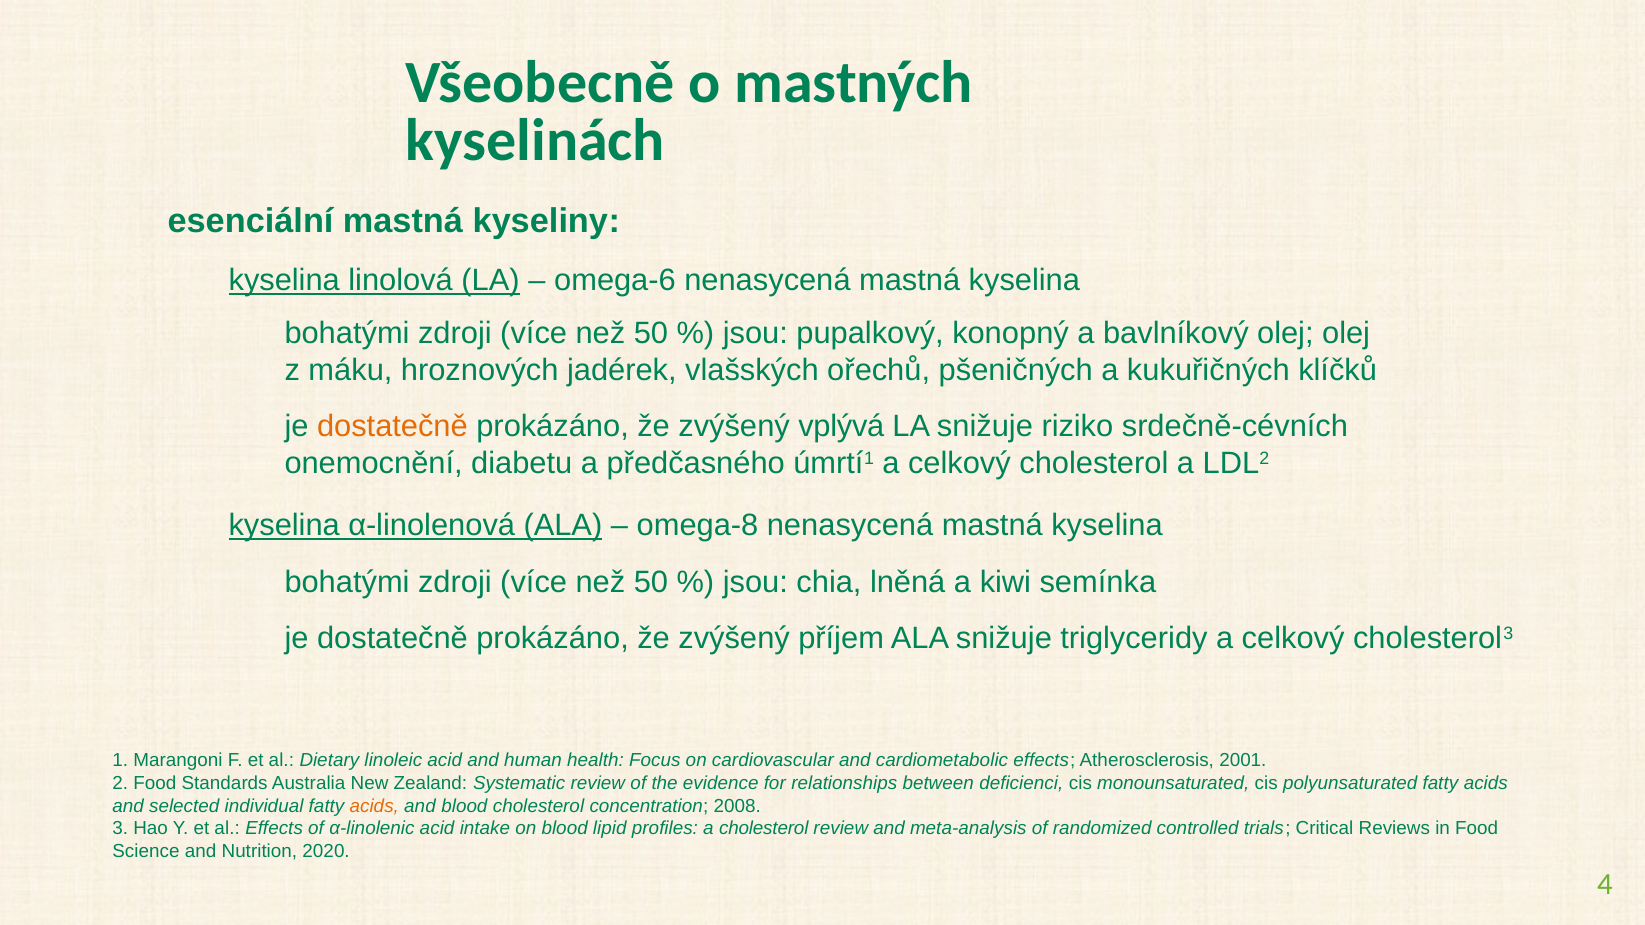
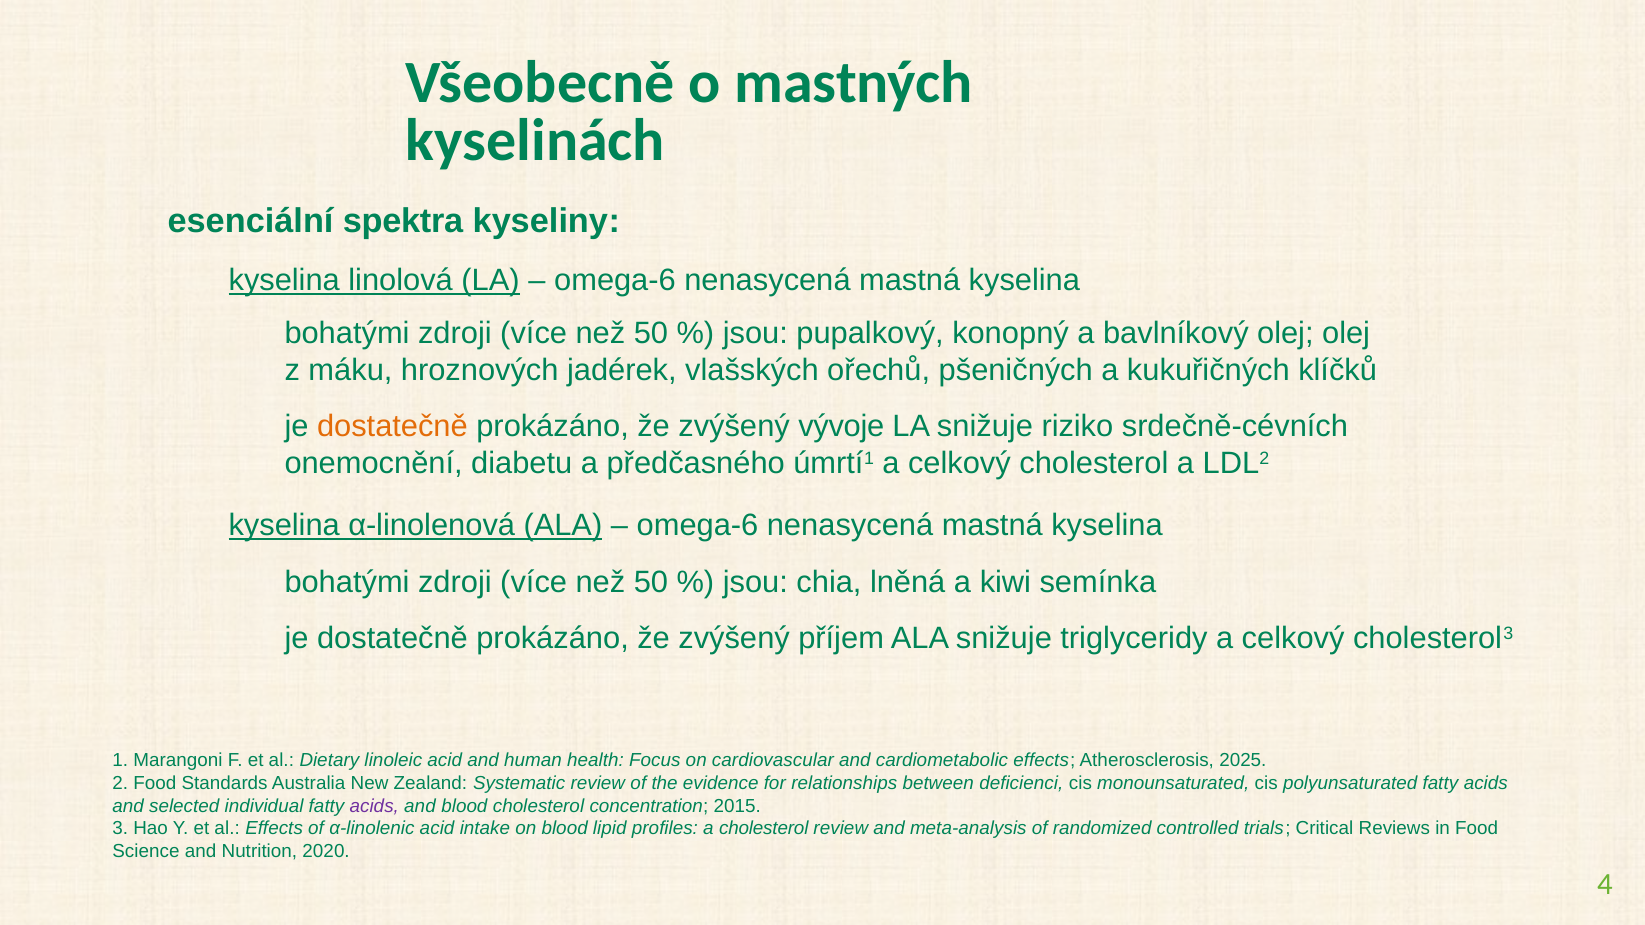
esenciální mastná: mastná -> spektra (403, 221)
vplývá: vplývá -> vývoje (841, 427)
omega-8: omega-8 -> omega-6 (698, 526)
2001: 2001 -> 2025 (1243, 761)
acids colour: orange -> purple (374, 806)
2008: 2008 -> 2015 (737, 806)
